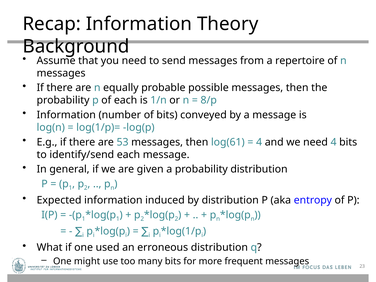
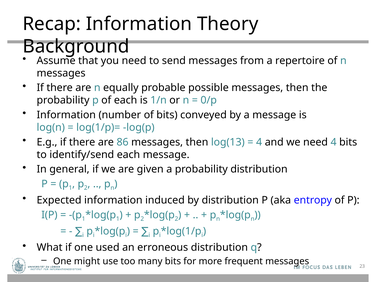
8/p: 8/p -> 0/p (209, 100)
53: 53 -> 86 (123, 142)
log(61: log(61 -> log(13 (228, 142)
